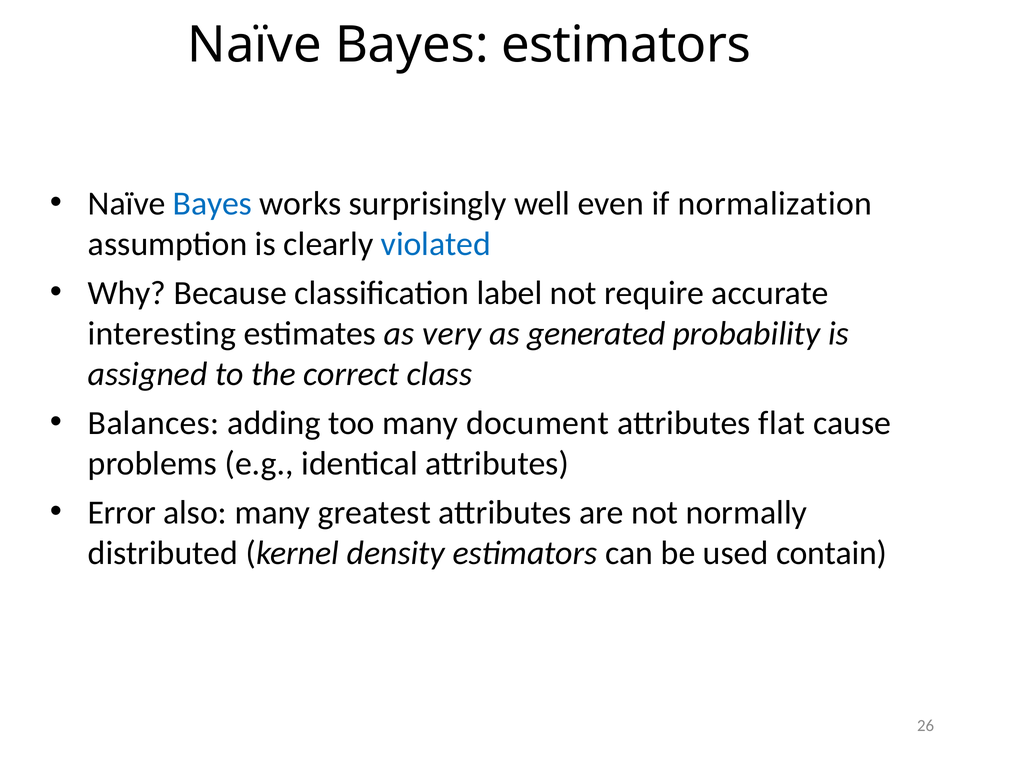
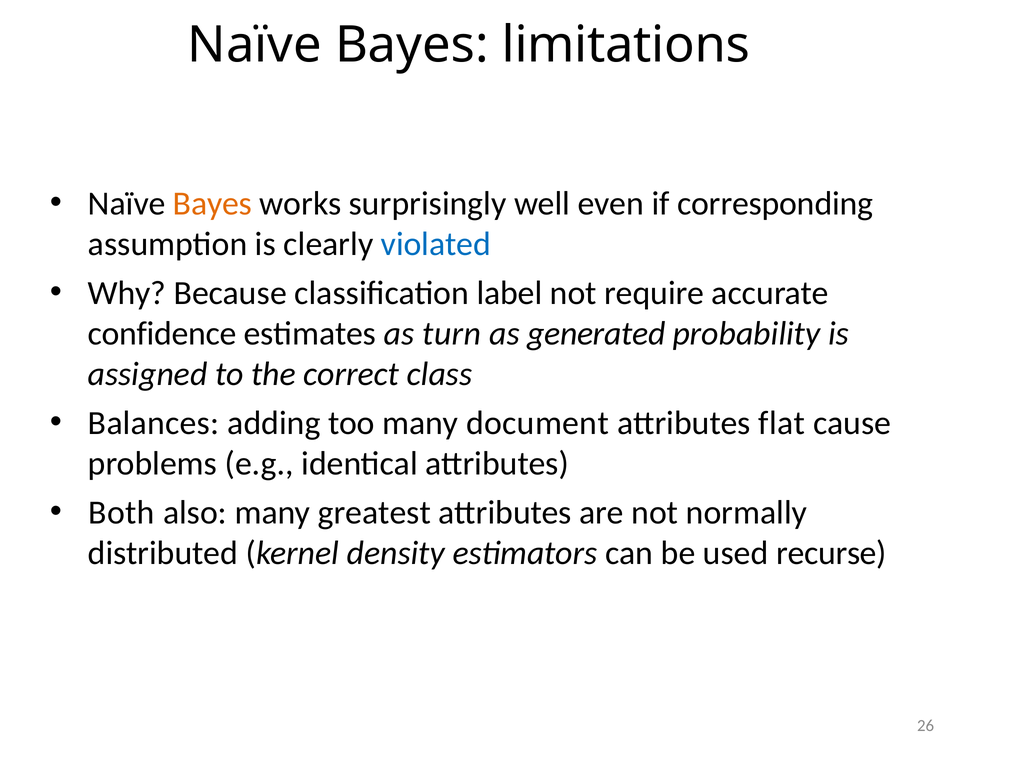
Bayes estimators: estimators -> limitations (626, 45)
Bayes colour: blue -> orange (212, 204)
normalization: normalization -> corresponding (775, 204)
interesting: interesting -> confidence (162, 334)
very: very -> turn (452, 334)
Error: Error -> Both (121, 513)
contain: contain -> recurse (831, 553)
